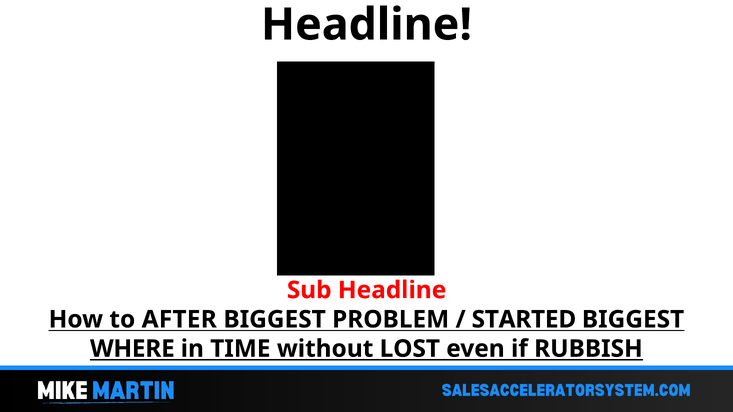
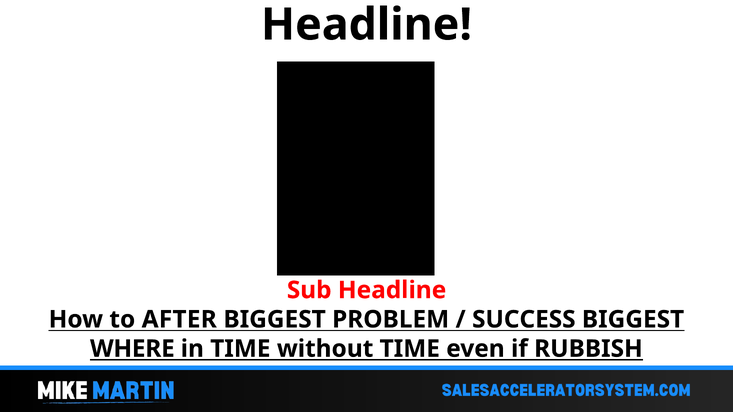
STARTED: STARTED -> SUCCESS (524, 320)
without LOST: LOST -> TIME (410, 349)
